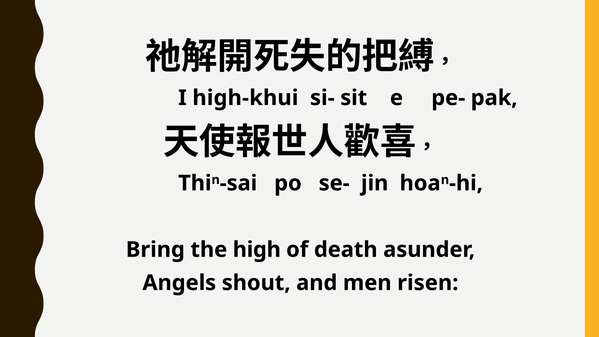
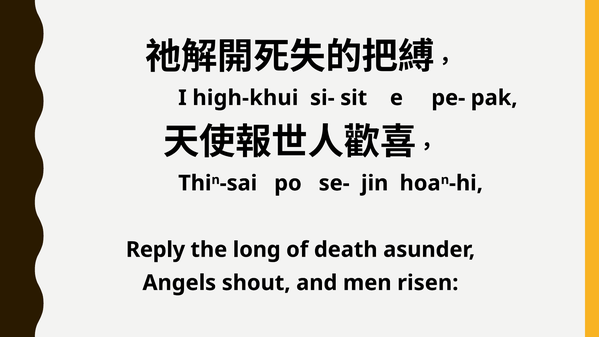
Bring: Bring -> Reply (155, 250)
high: high -> long (257, 250)
